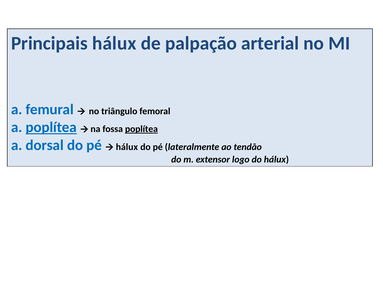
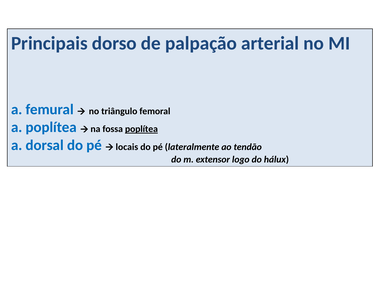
Principais hálux: hálux -> dorso (114, 43)
poplítea underline: present -> none (51, 127)
hálux: hálux -> locais (127, 147)
